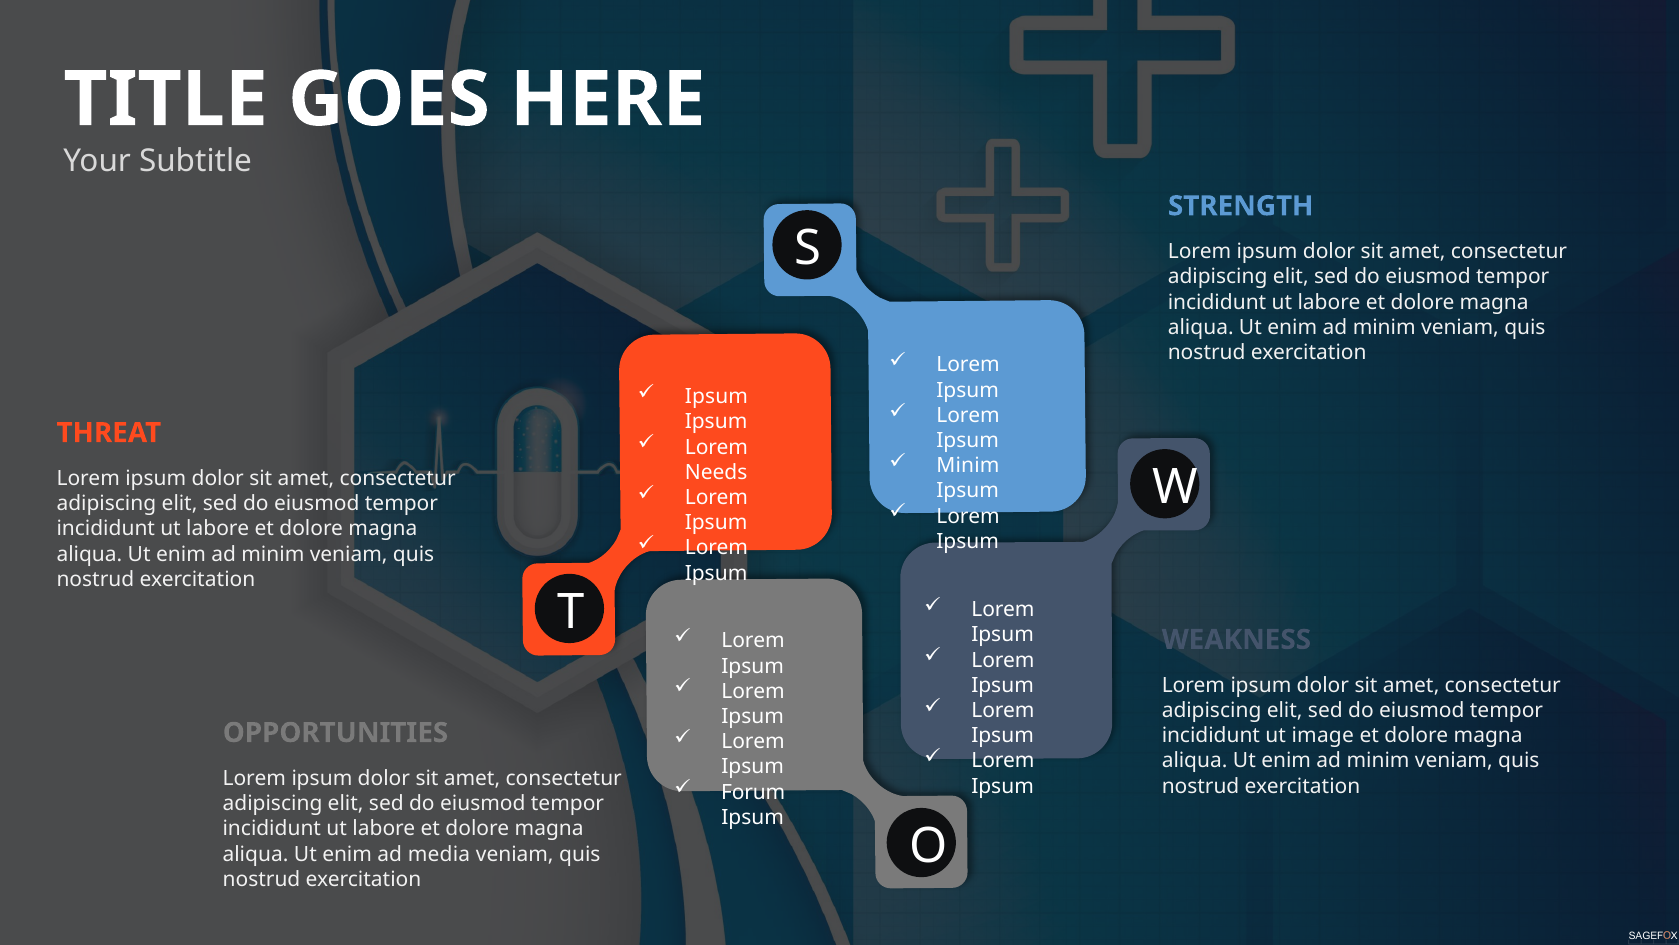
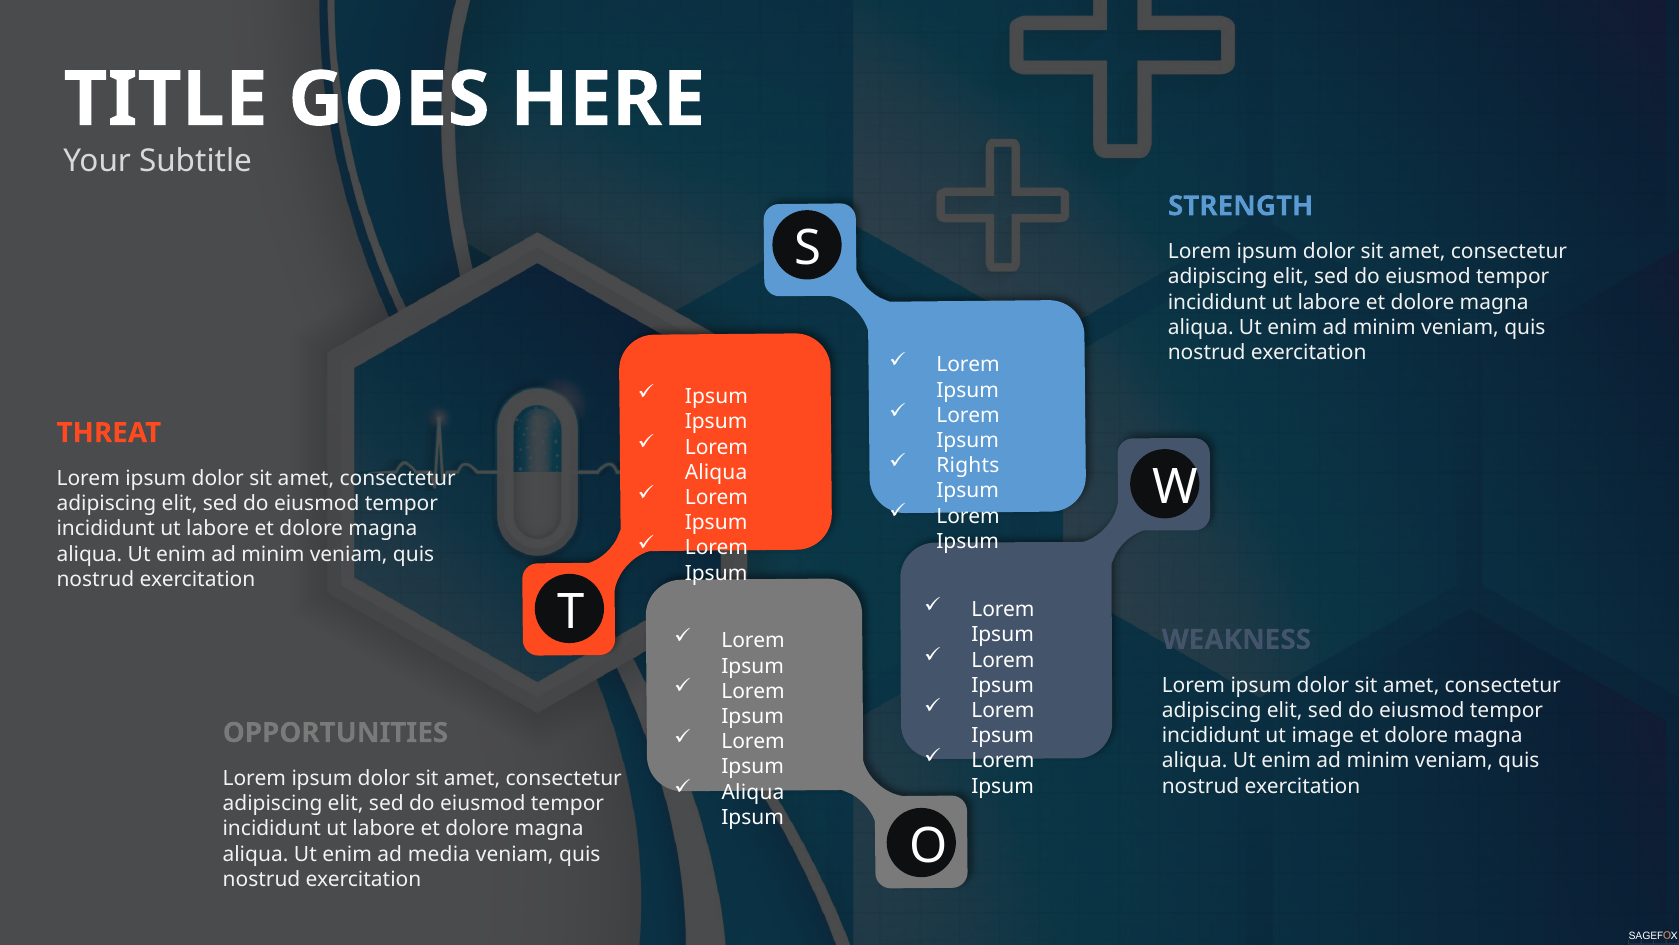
Minim: Minim -> Rights (968, 466)
Needs: Needs -> Aliqua (716, 472)
Forum: Forum -> Aliqua (753, 792)
